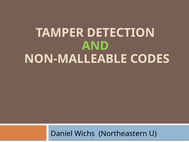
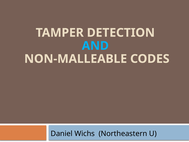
AND colour: light green -> light blue (95, 46)
